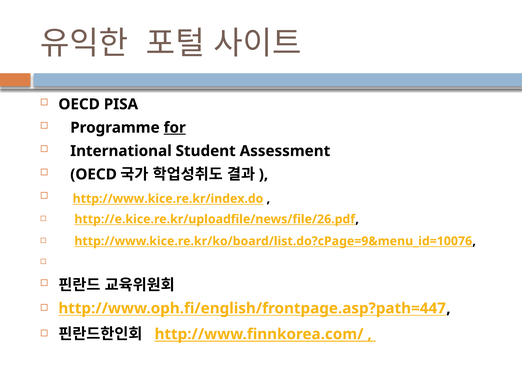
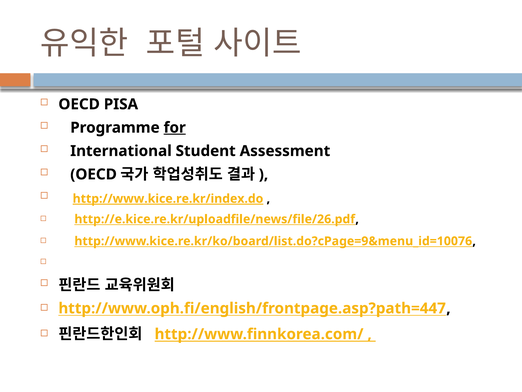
http://www.kice.re.kr/index.do underline: none -> present (168, 198)
